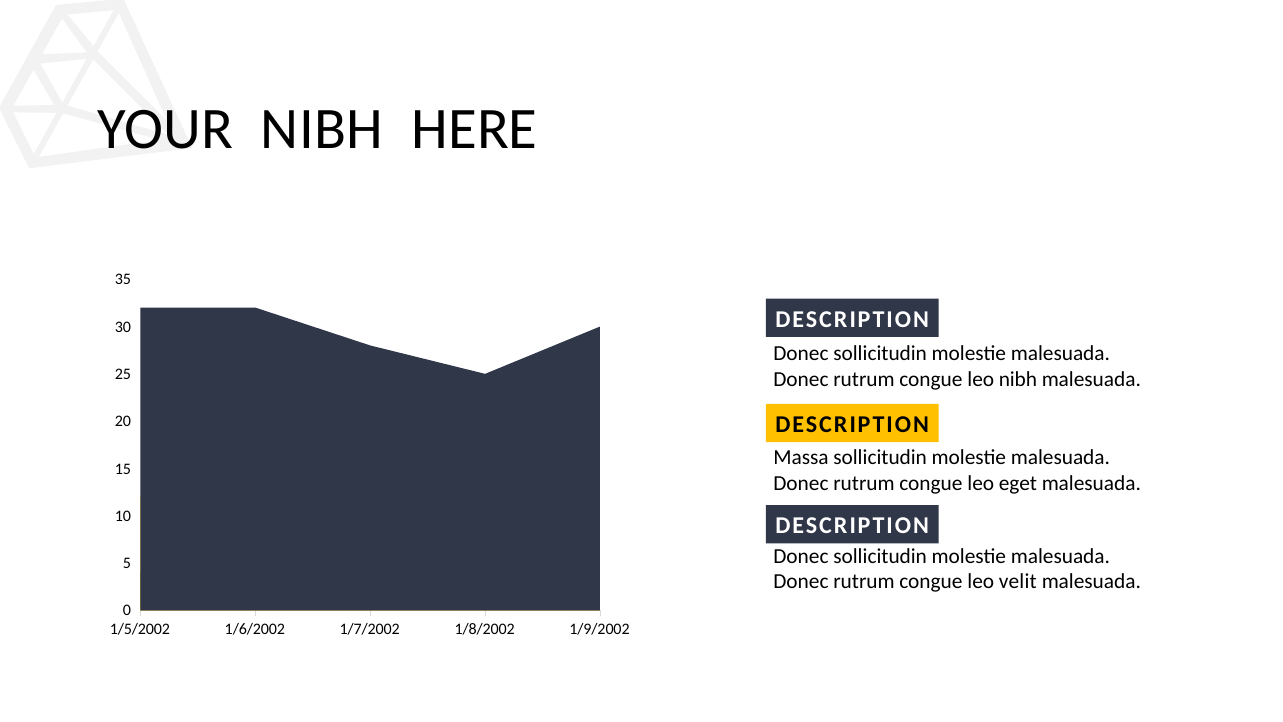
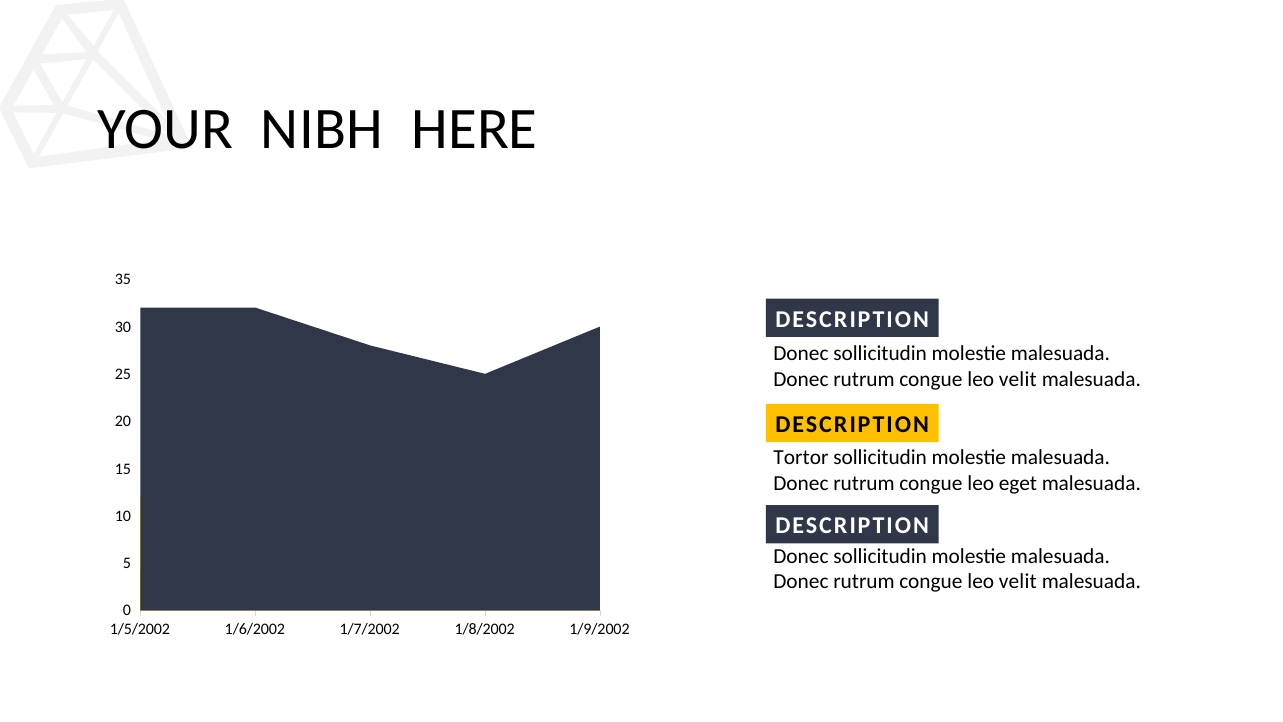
nibh: nibh -> velit (1018, 379)
Massa: Massa -> Tortor (801, 457)
